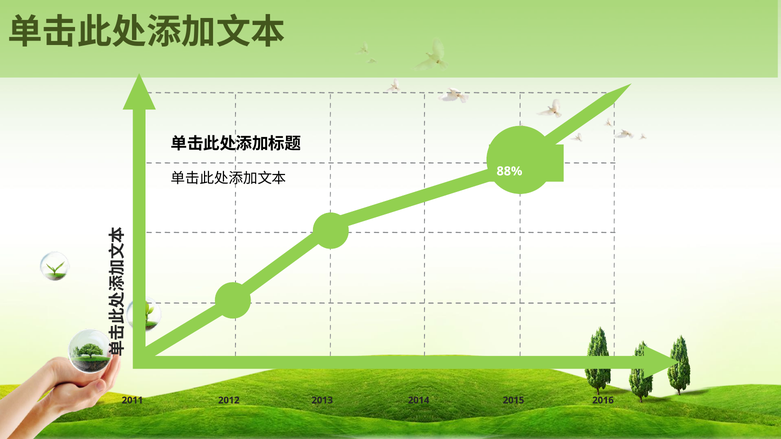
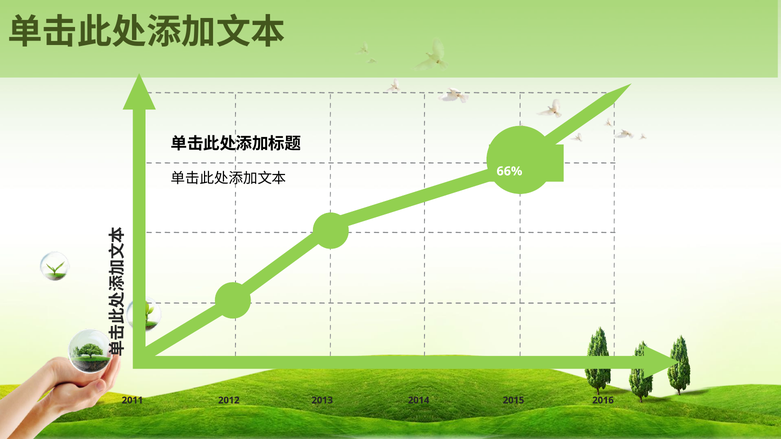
88%: 88% -> 66% (509, 171)
